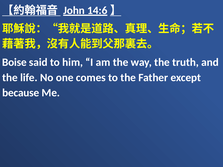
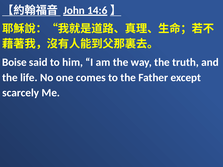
because: because -> scarcely (21, 93)
